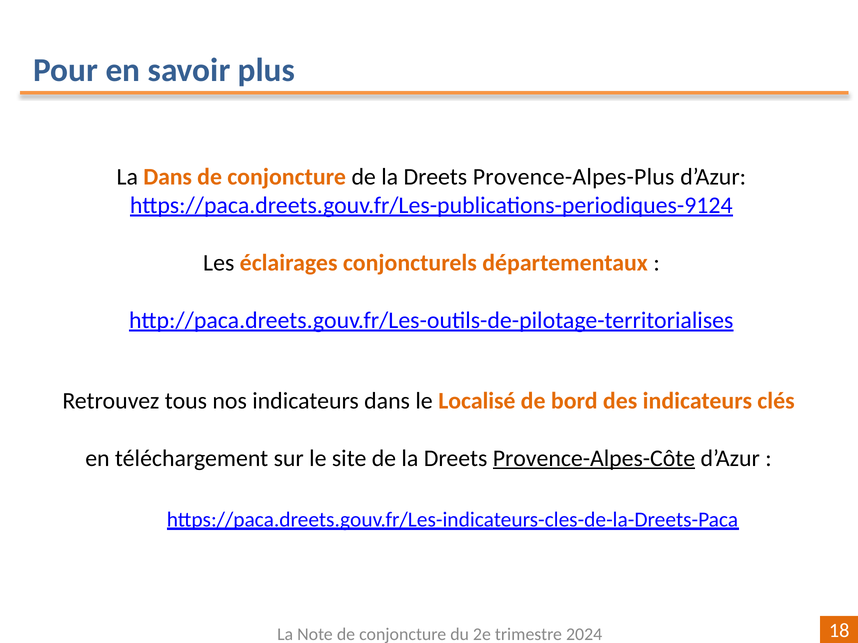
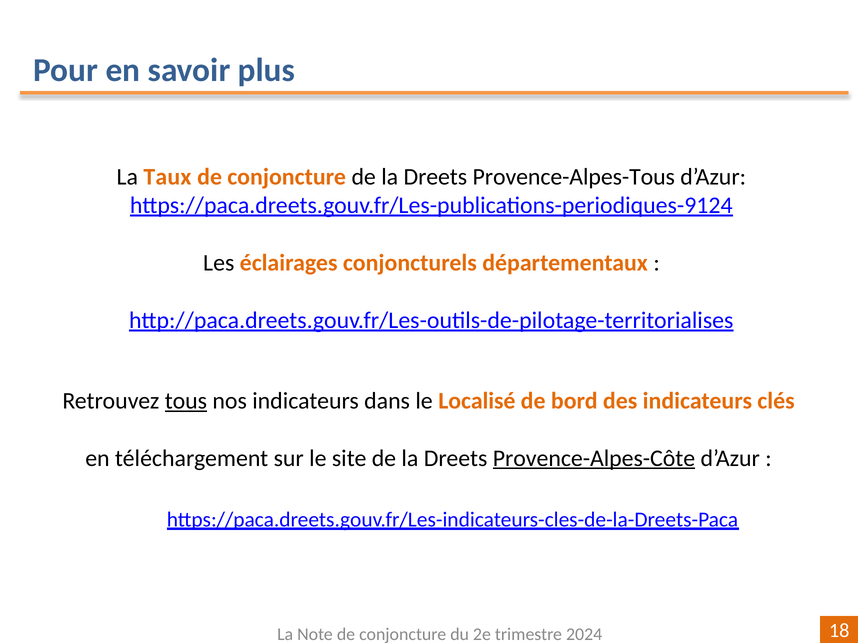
La Dans: Dans -> Taux (167, 177)
Provence-Alpes-Plus: Provence-Alpes-Plus -> Provence-Alpes-Tous (574, 177)
tous underline: none -> present (186, 401)
